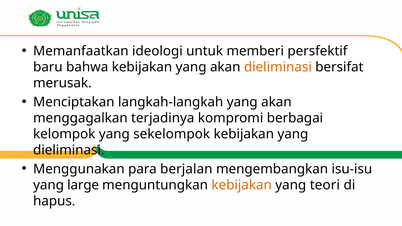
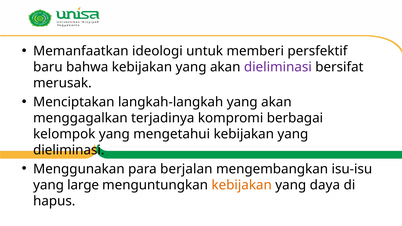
dieliminasi colour: orange -> purple (278, 67)
sekelompok: sekelompok -> mengetahui (172, 134)
teori: teori -> daya (325, 185)
